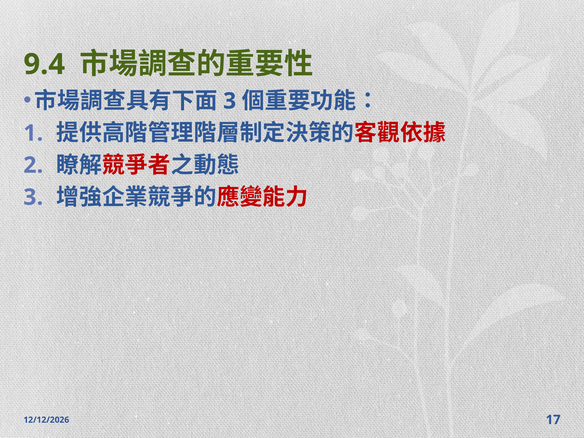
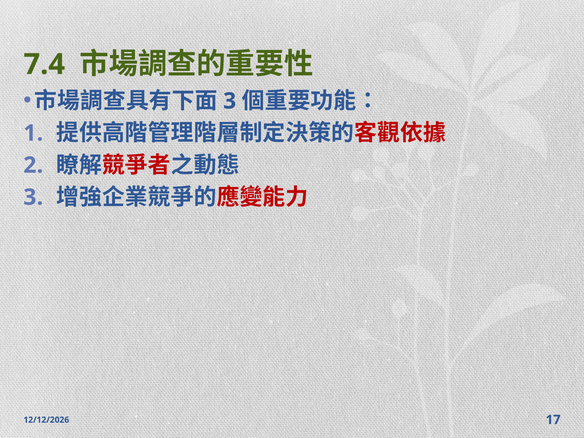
9.4: 9.4 -> 7.4 (44, 64)
